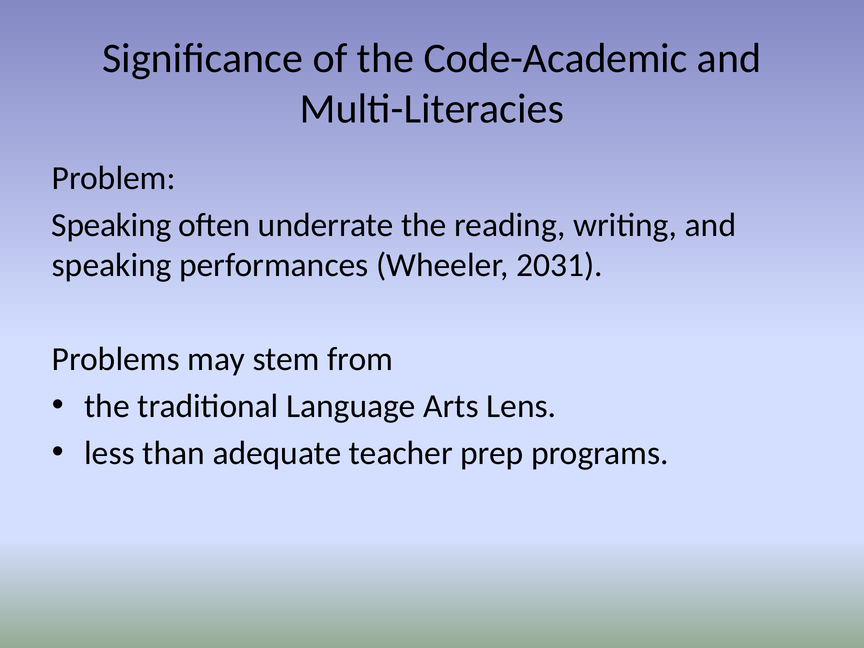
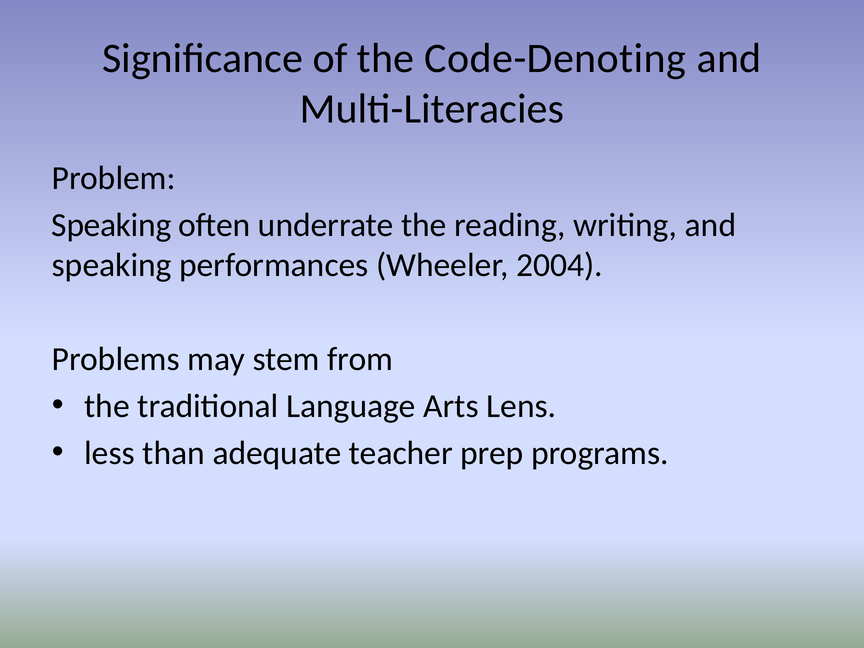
Code-Academic: Code-Academic -> Code-Denoting (555, 58)
2031: 2031 -> 2004 (560, 265)
